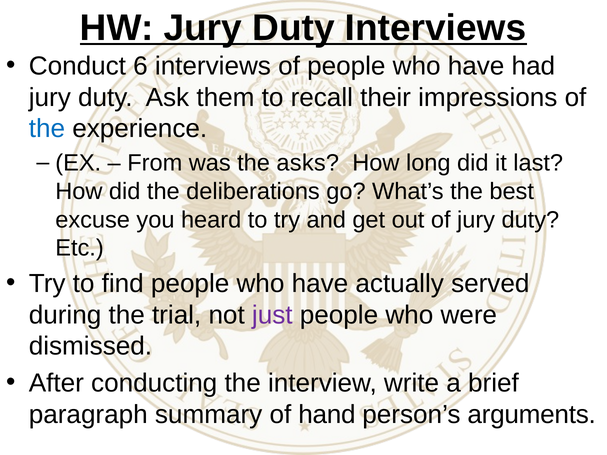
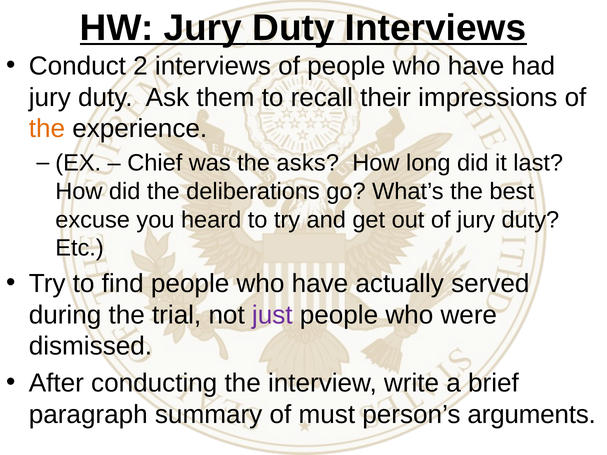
6: 6 -> 2 (140, 66)
the colour: blue -> orange (47, 129)
From: From -> Chief (155, 163)
hand: hand -> must (327, 415)
